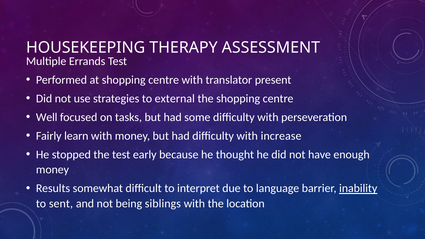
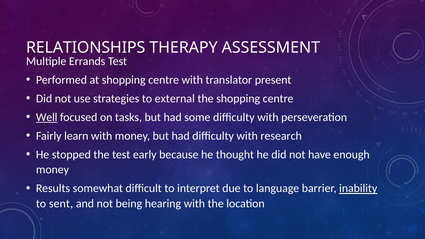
HOUSEKEEPING: HOUSEKEEPING -> RELATIONSHIPS (86, 48)
Well underline: none -> present (47, 117)
increase: increase -> research (281, 136)
siblings: siblings -> hearing (163, 204)
